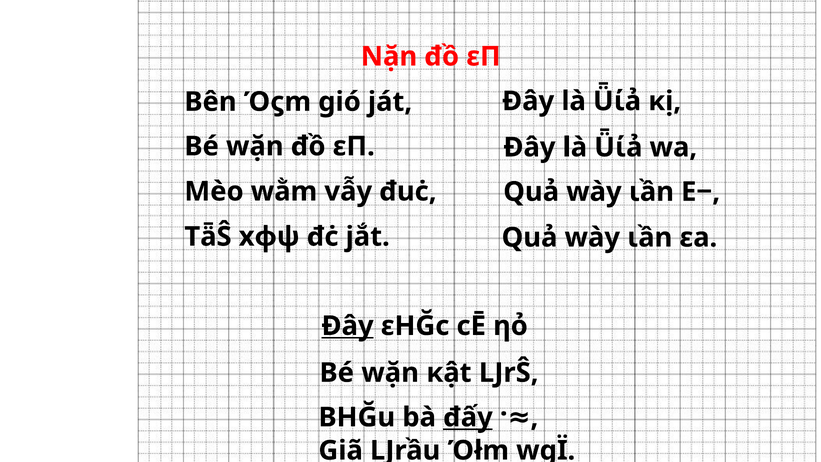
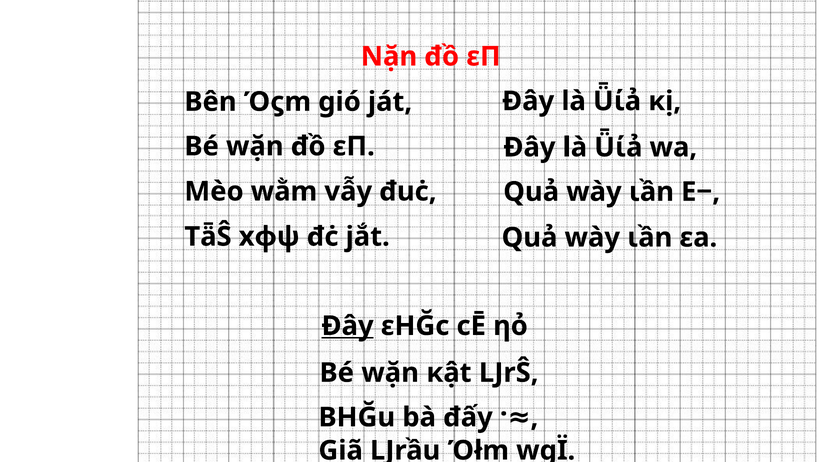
đấy underline: present -> none (468, 417)
